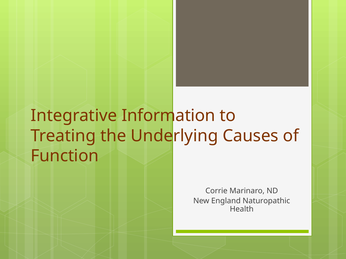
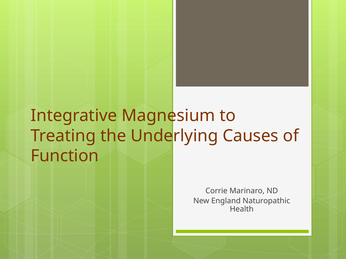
Information: Information -> Magnesium (168, 116)
